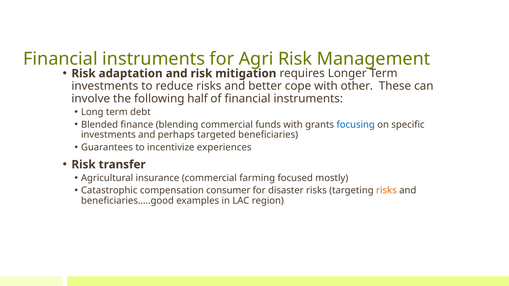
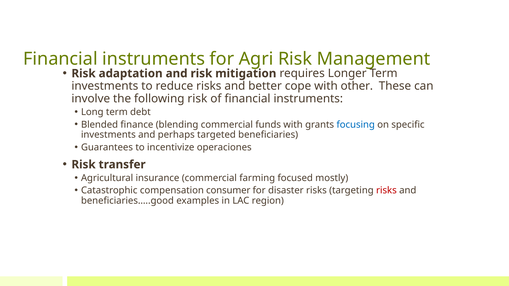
following half: half -> risk (197, 99)
experiences: experiences -> operaciones (224, 147)
risks colour: orange -> red (386, 191)
